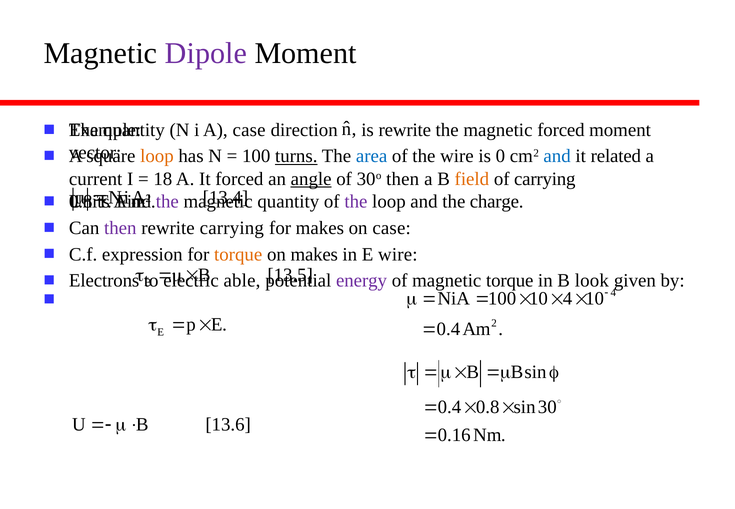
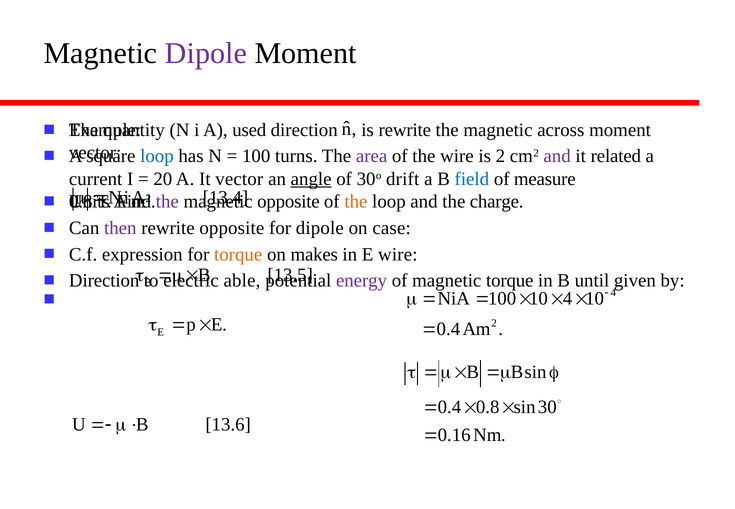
A case: case -> used (249, 130)
magnetic forced: forced -> across (561, 130)
loop colour: orange -> blue (157, 156)
turns underline: present -> none (296, 156)
area colour: blue -> purple (372, 156)
is 0: 0 -> 2 (500, 156)
and colour: blue -> purple (557, 156)
18: 18 -> 20 (163, 179)
It forced: forced -> vector (239, 179)
30o then: then -> drift (403, 179)
field colour: orange -> blue (472, 179)
of carrying: carrying -> measure (545, 179)
quantity: quantity -> opposite (288, 201)
the colour: purple -> orange (356, 201)
rewrite carrying: carrying -> opposite (232, 228)
for makes: makes -> dipole (320, 228)
Electrons: Electrons -> Direction (104, 281)
look: look -> until (592, 281)
